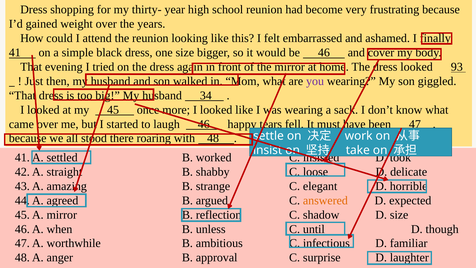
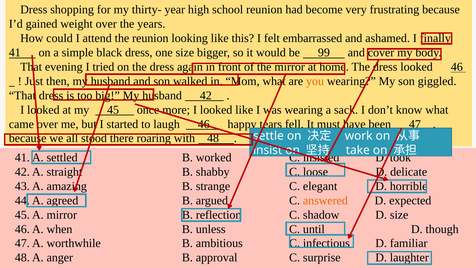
be 46: 46 -> 99 (324, 53)
looked 93: 93 -> 46 (457, 67)
you colour: purple -> orange (315, 81)
husband 34: 34 -> 42 (206, 95)
